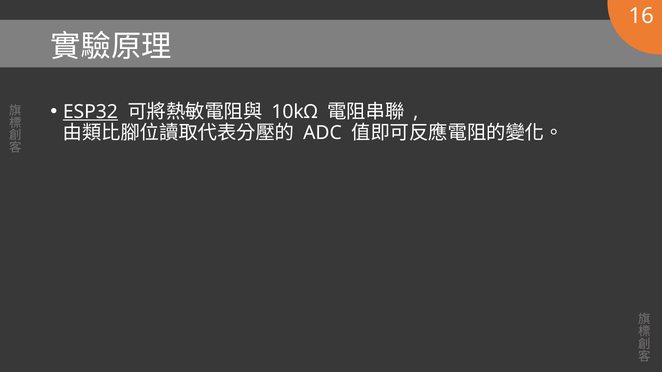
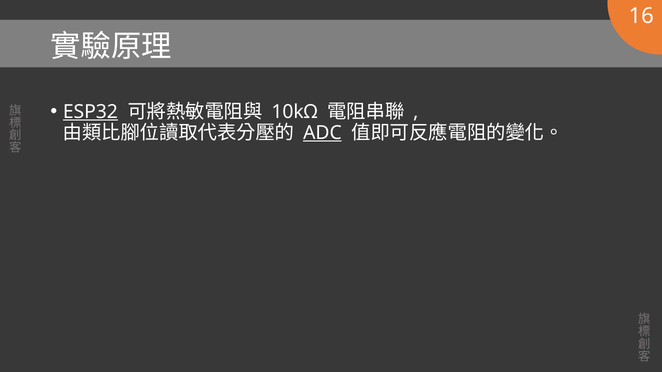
ADC underline: none -> present (322, 133)
